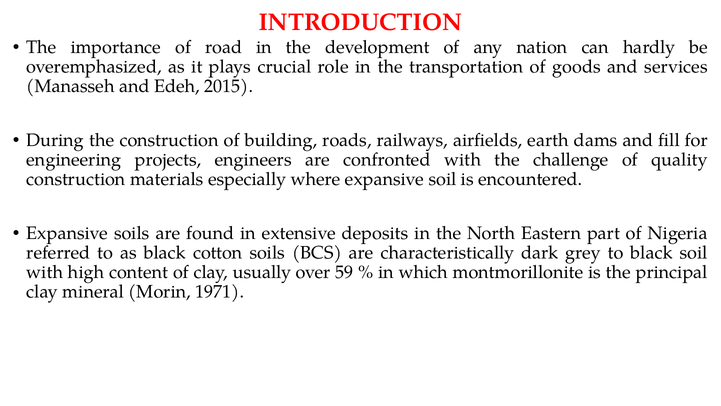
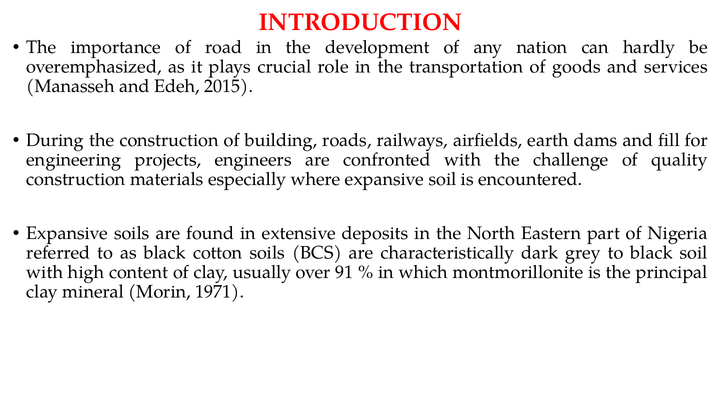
59: 59 -> 91 (344, 272)
